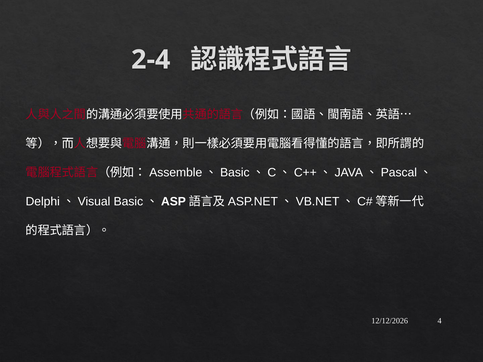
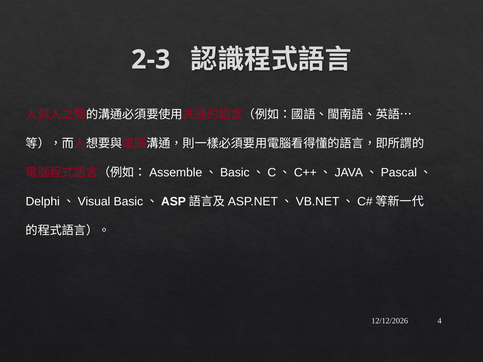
2-4: 2-4 -> 2-3 (151, 60)
